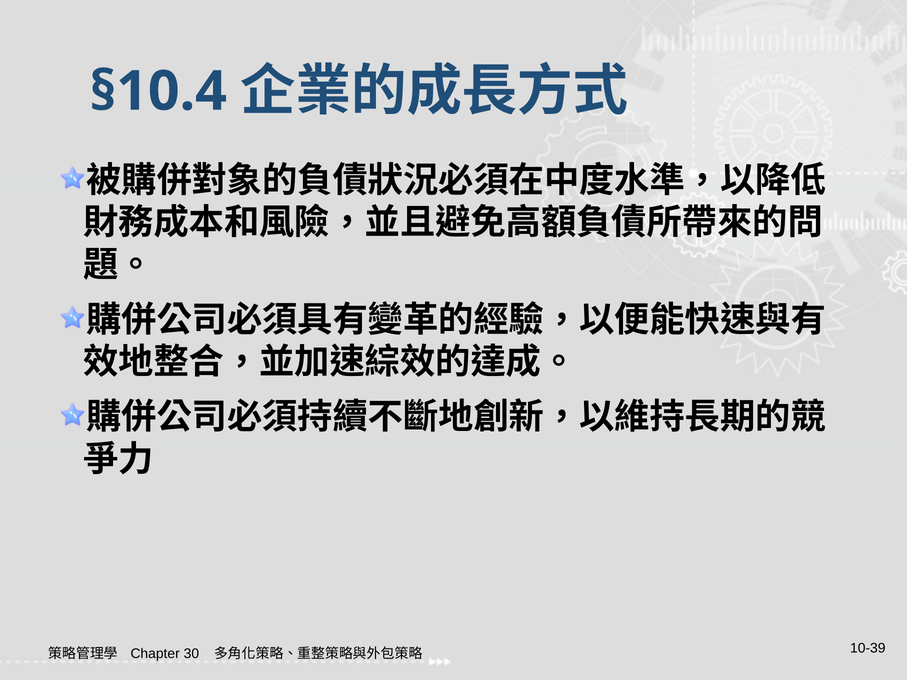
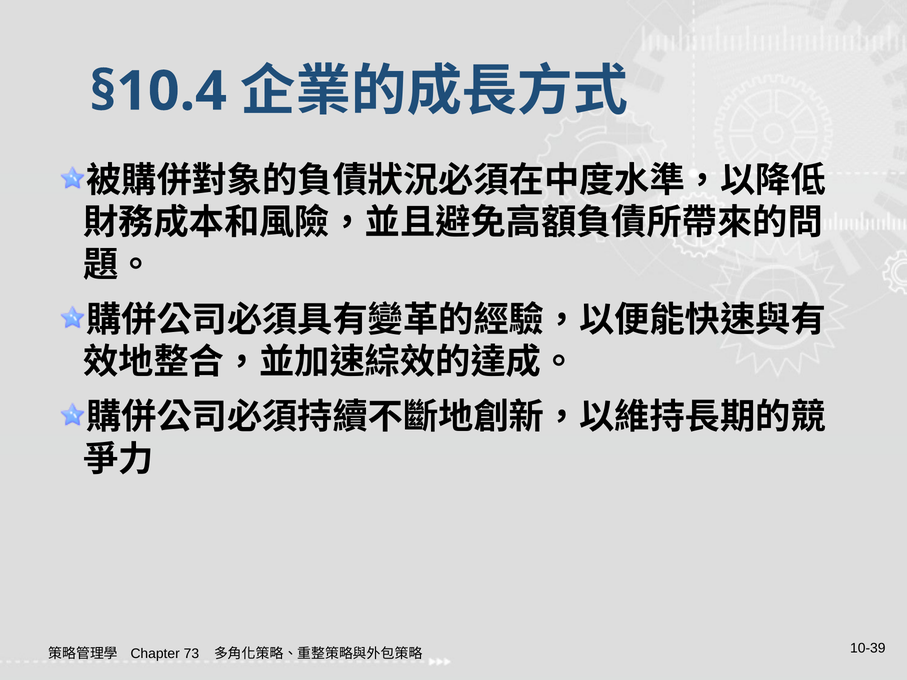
30: 30 -> 73 (191, 654)
